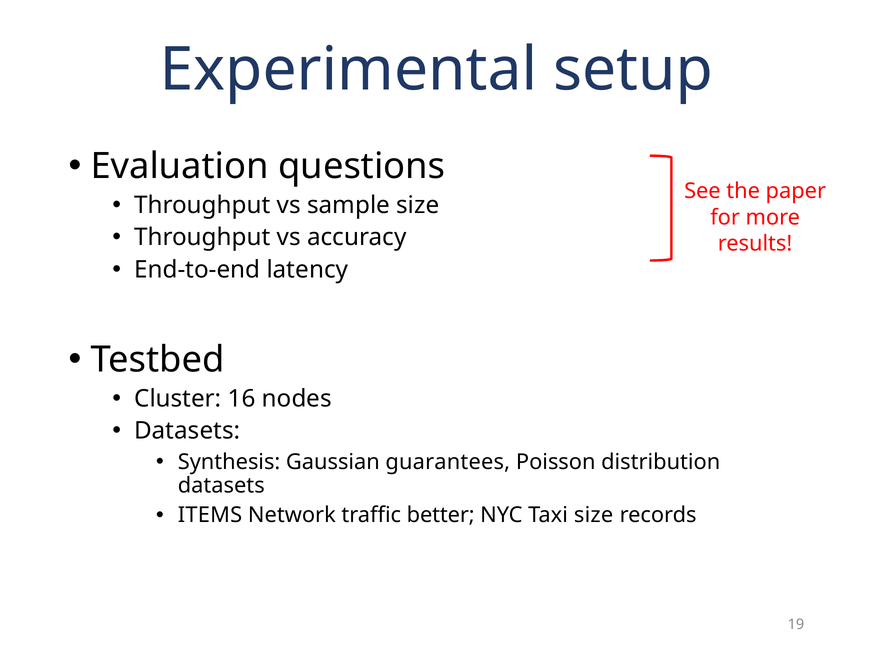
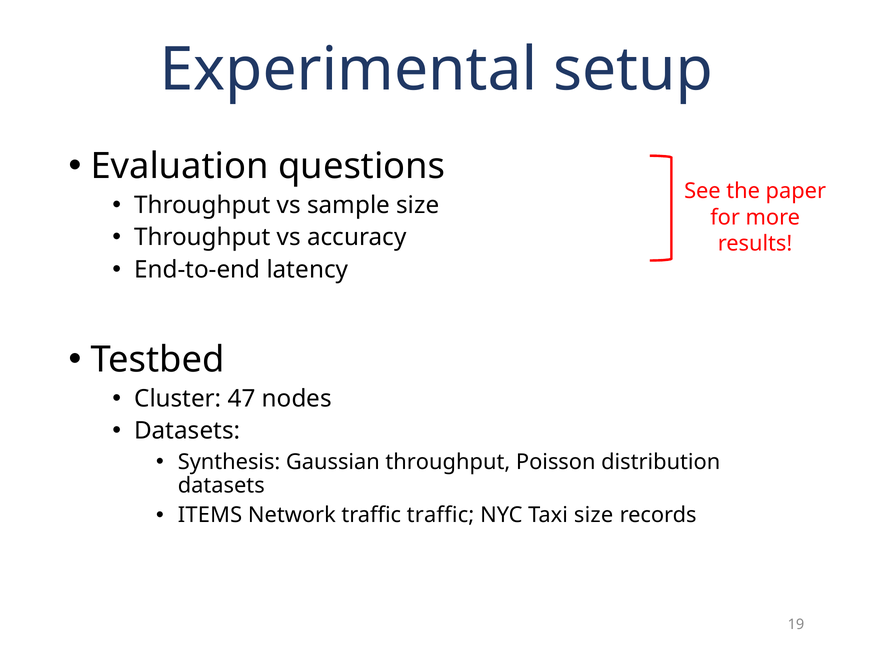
16: 16 -> 47 (242, 399)
Gaussian guarantees: guarantees -> throughput (448, 462)
traffic better: better -> traffic (441, 515)
